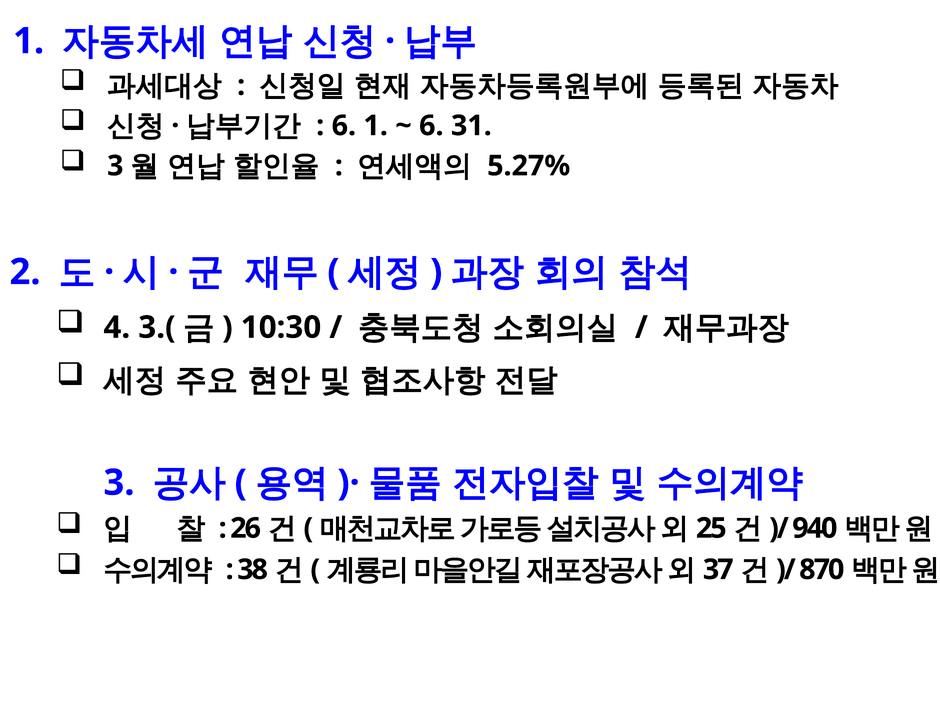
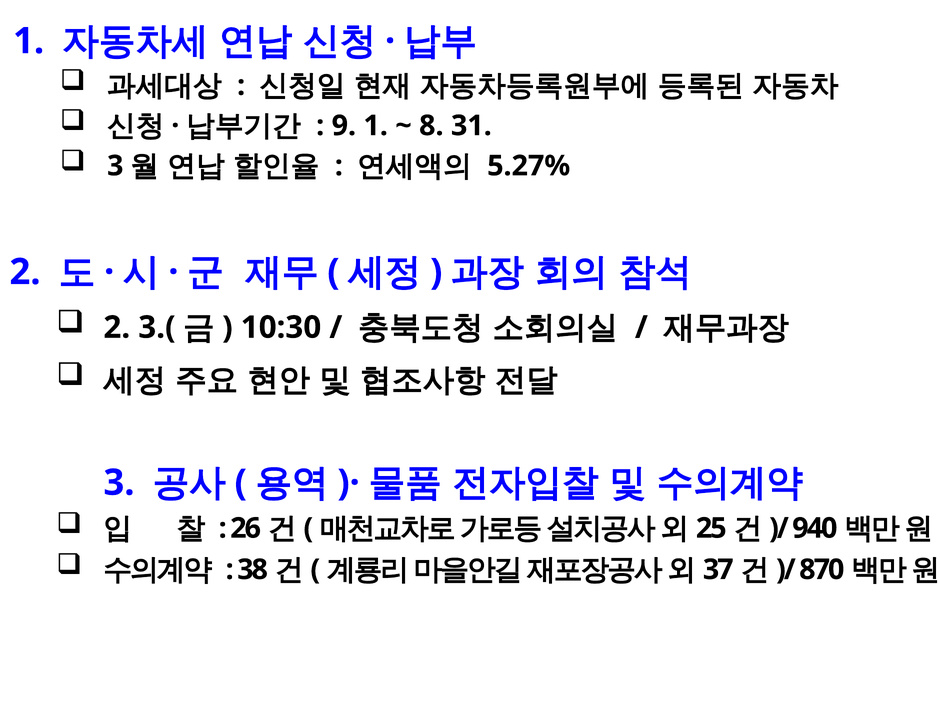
6: 6 -> 9 (344, 126)
6: 6 -> 8 (431, 126)
4: 4 -> 2 (117, 327)
